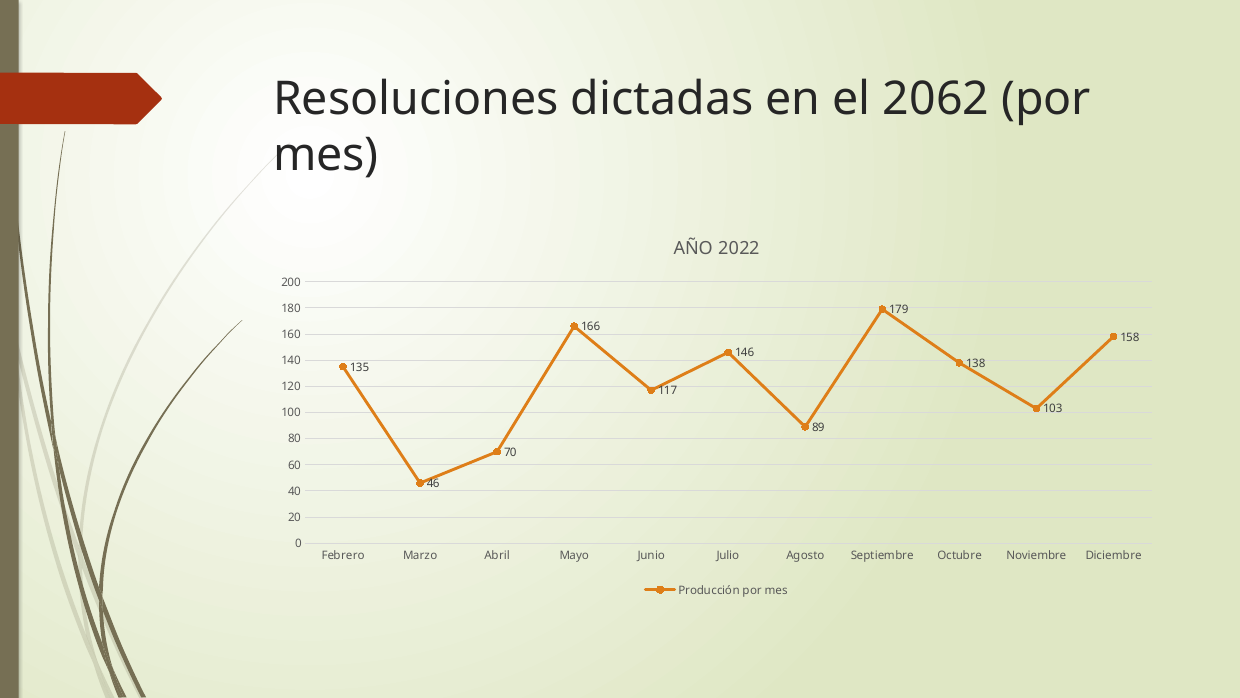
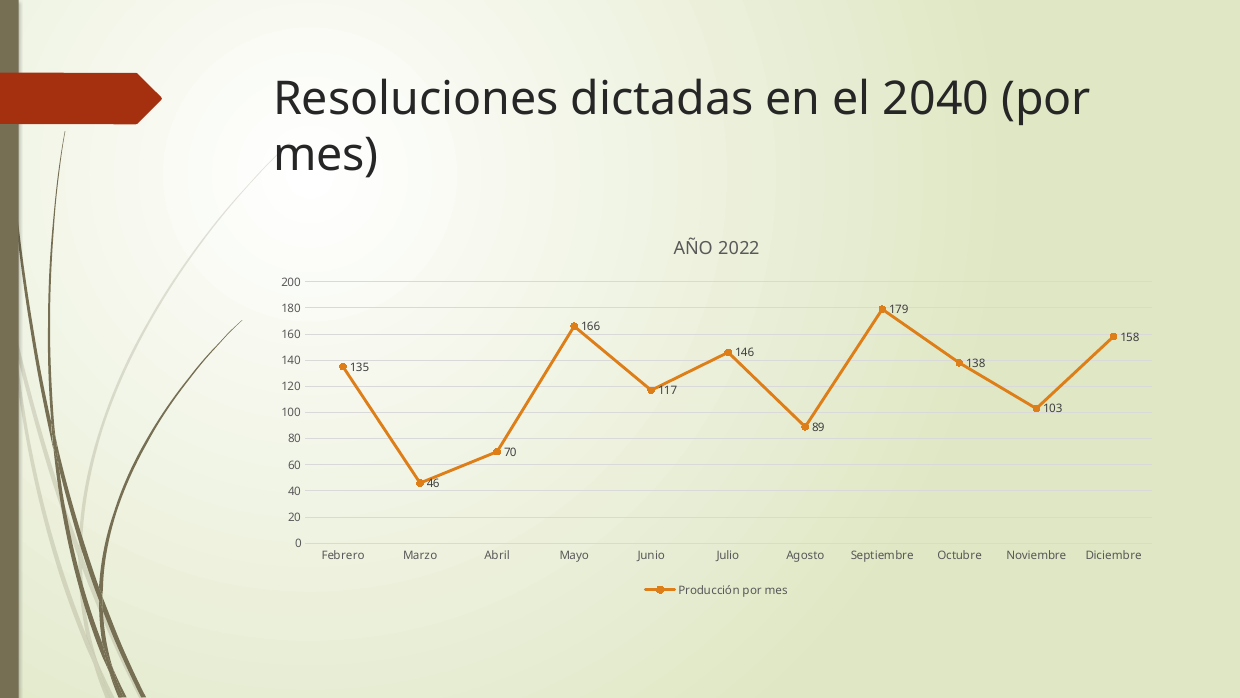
2062: 2062 -> 2040 (936, 99)
